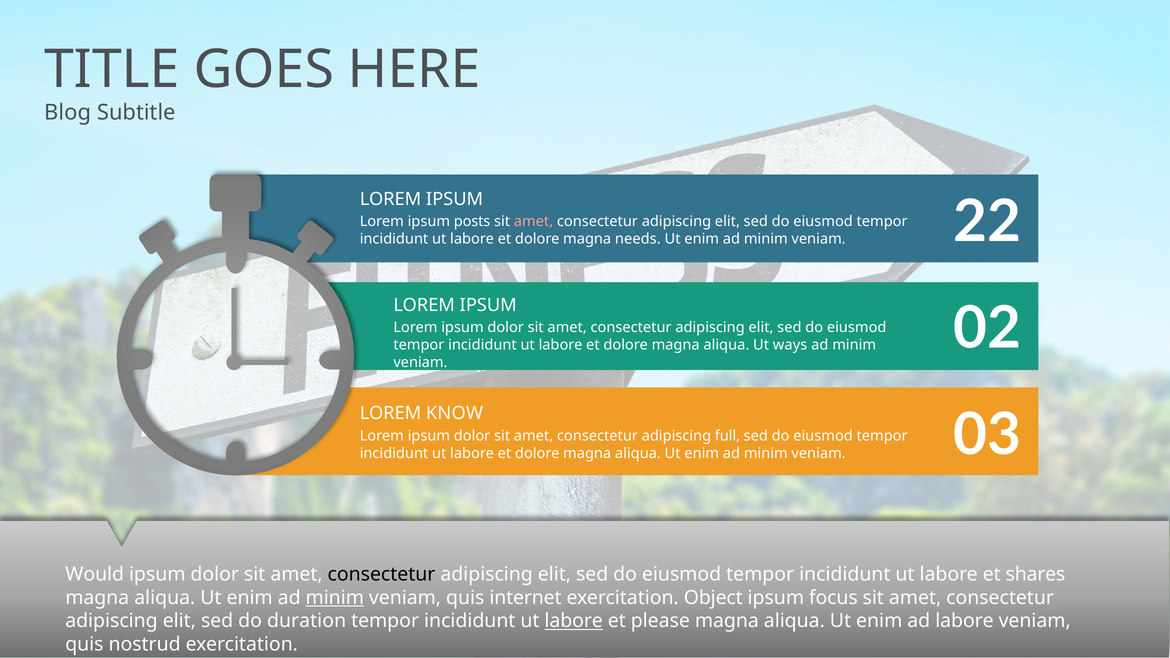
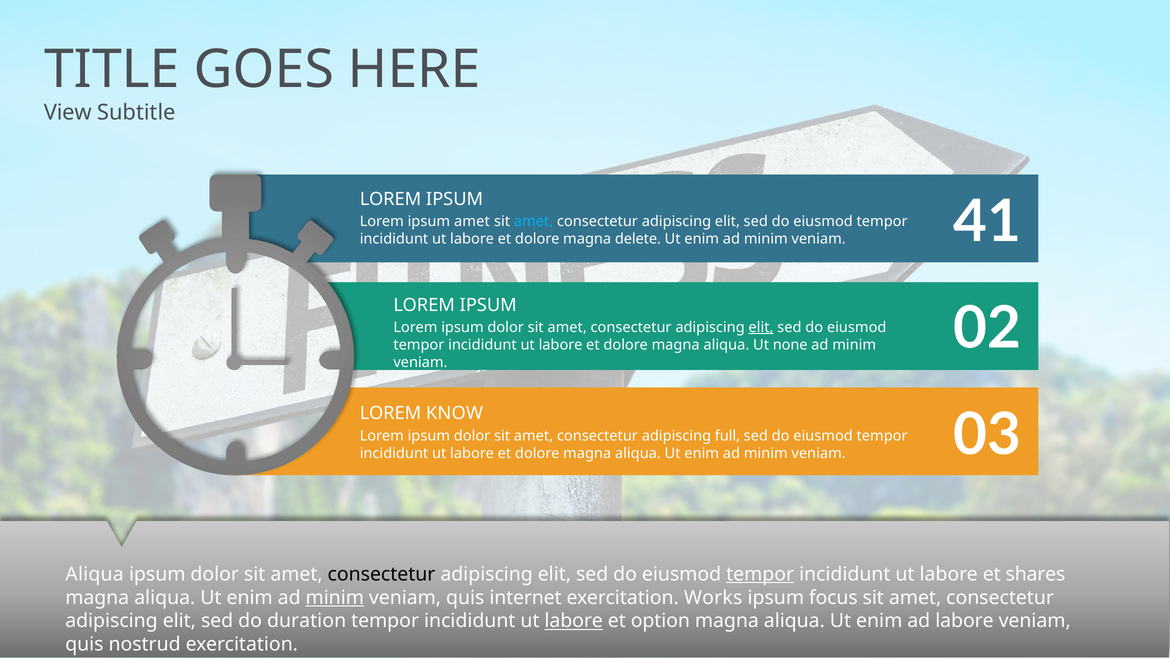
Blog: Blog -> View (68, 113)
ipsum posts: posts -> amet (472, 221)
amet colour: pink -> light blue (533, 221)
needs: needs -> delete (638, 239)
22: 22 -> 41 (987, 222)
elit underline: none -> present (761, 327)
ways: ways -> none (790, 345)
Would: Would -> Aliqua (95, 574)
tempor underline: none -> present (760, 574)
Object: Object -> Works (713, 598)
please: please -> option (660, 621)
